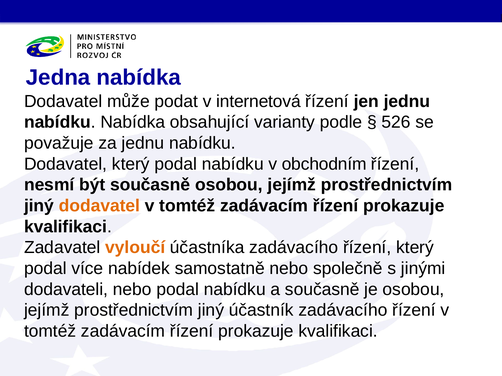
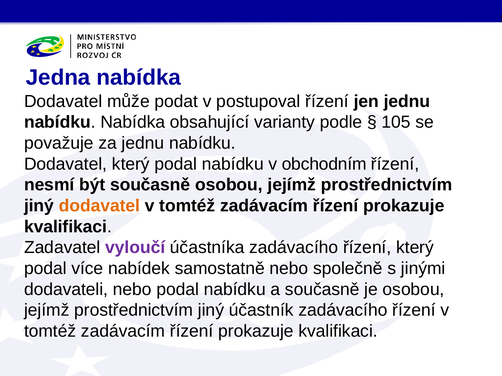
internetová: internetová -> postupoval (258, 101)
526: 526 -> 105 (396, 122)
vyloučí colour: orange -> purple (135, 248)
